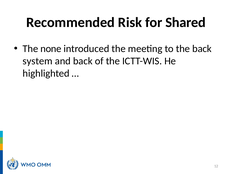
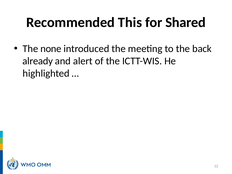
Risk: Risk -> This (130, 22)
system: system -> already (38, 61)
and back: back -> alert (83, 61)
